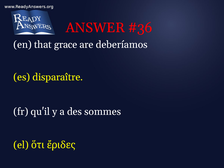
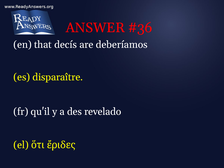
grace: grace -> decís (66, 45)
sommes: sommes -> revelado (103, 112)
